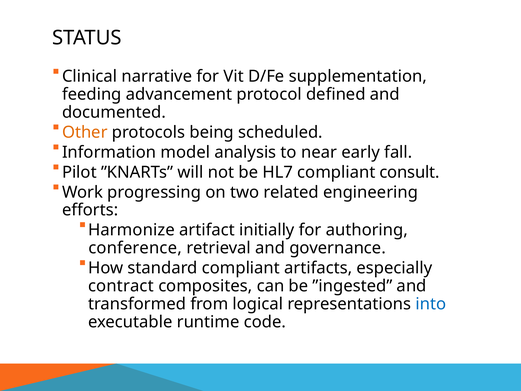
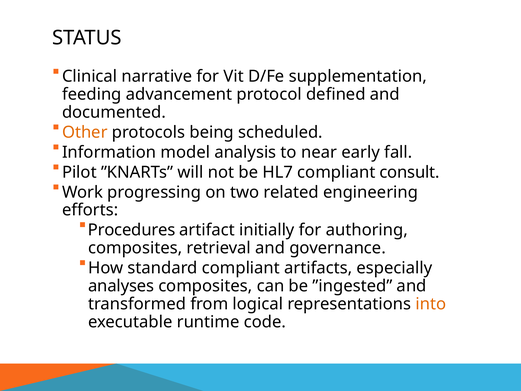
Harmonize: Harmonize -> Procedures (132, 230)
conference: conference -> composites (135, 248)
contract: contract -> analyses (121, 286)
into colour: blue -> orange (431, 304)
